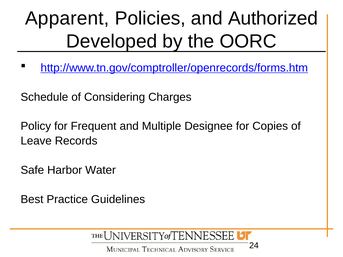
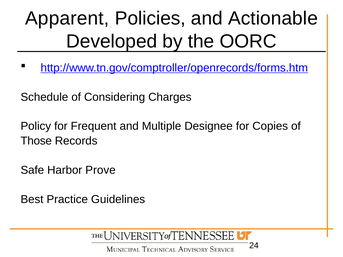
Authorized: Authorized -> Actionable (273, 18)
Leave: Leave -> Those (36, 141)
Water: Water -> Prove (101, 170)
